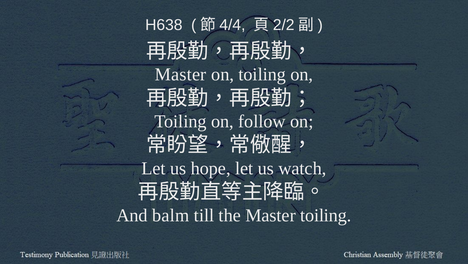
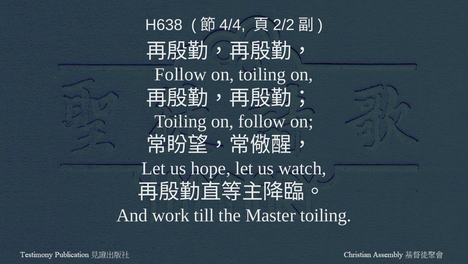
Master: Master -> Follow (181, 74)
balm: balm -> work (171, 215)
